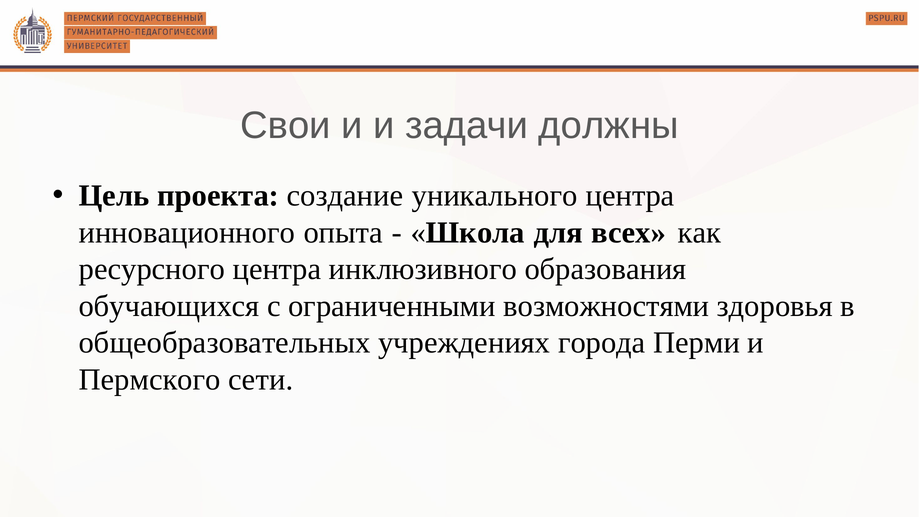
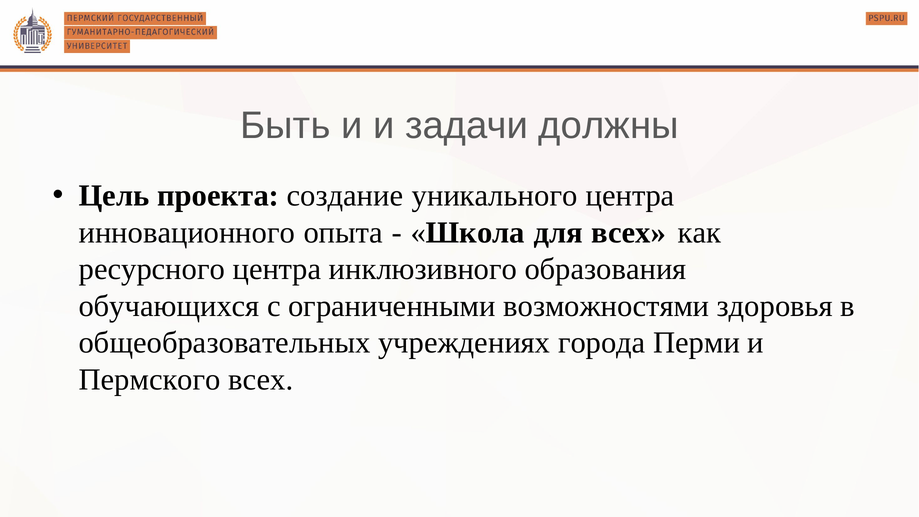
Свои: Свои -> Быть (285, 125)
Пермского сети: сети -> всех (261, 379)
